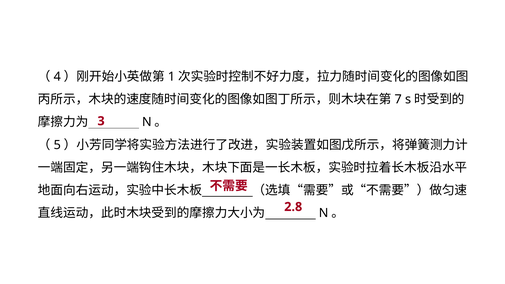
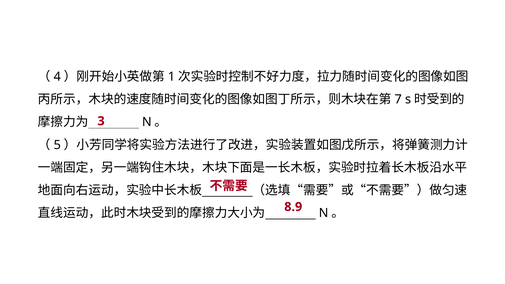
2.8: 2.8 -> 8.9 (293, 207)
